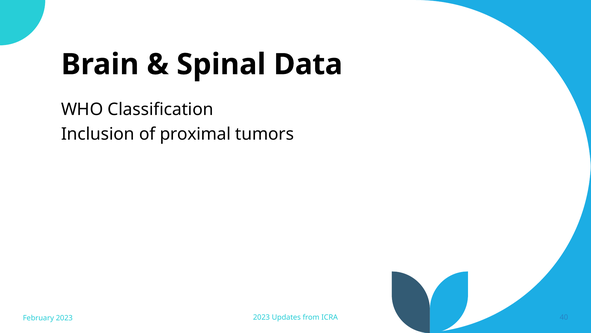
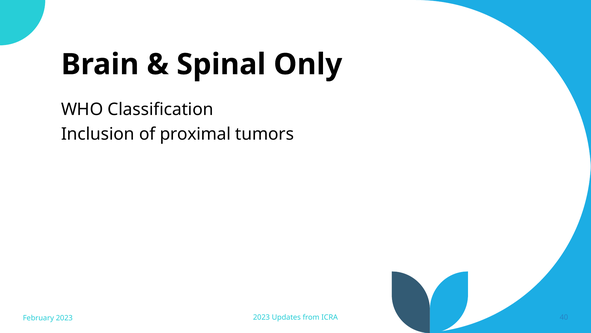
Data: Data -> Only (308, 64)
